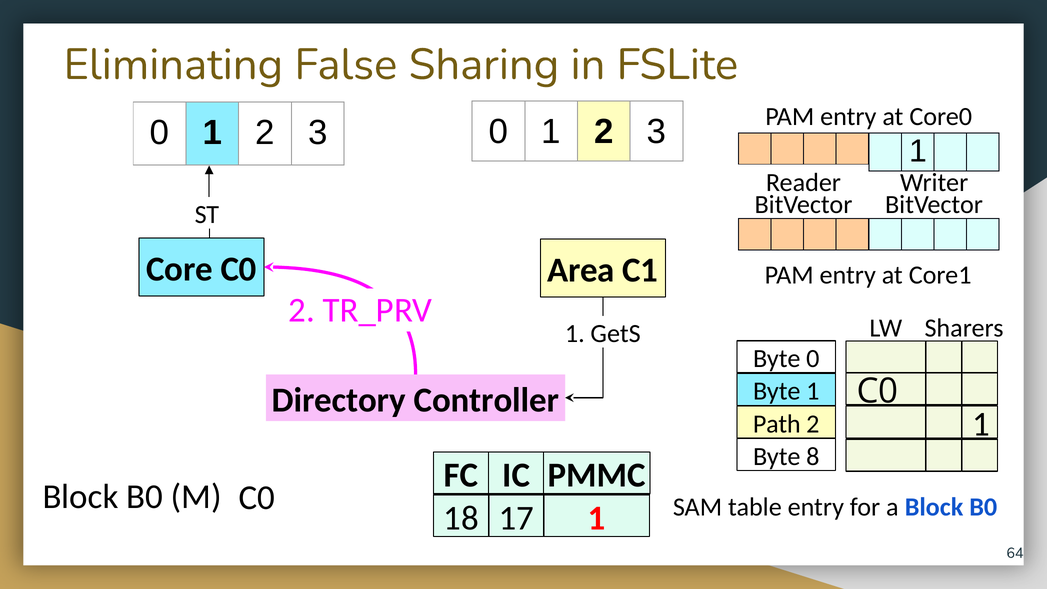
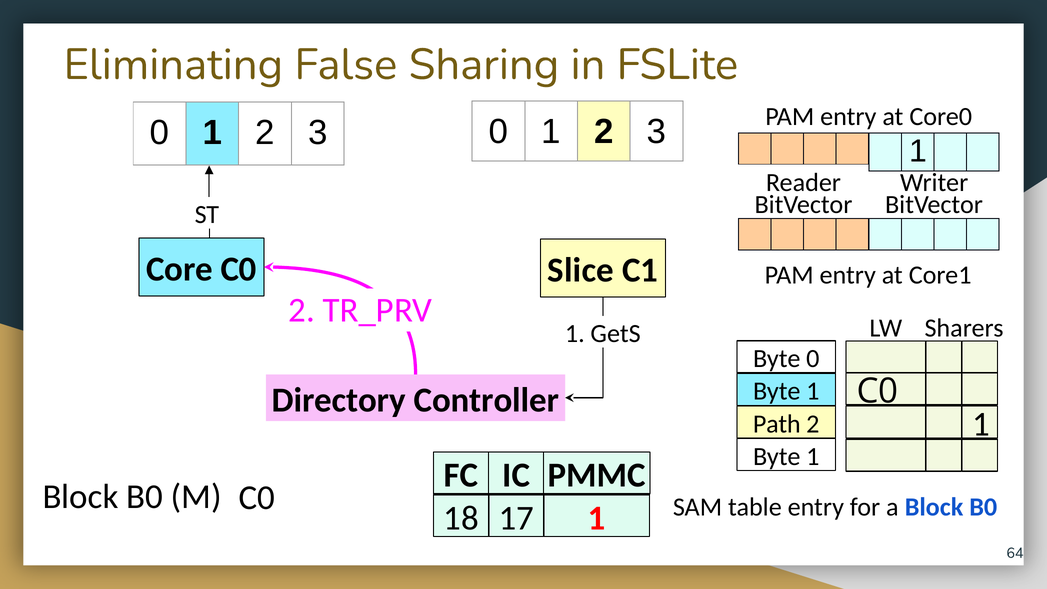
Area: Area -> Slice (581, 270)
8: 8 -> 1 (813, 456)
